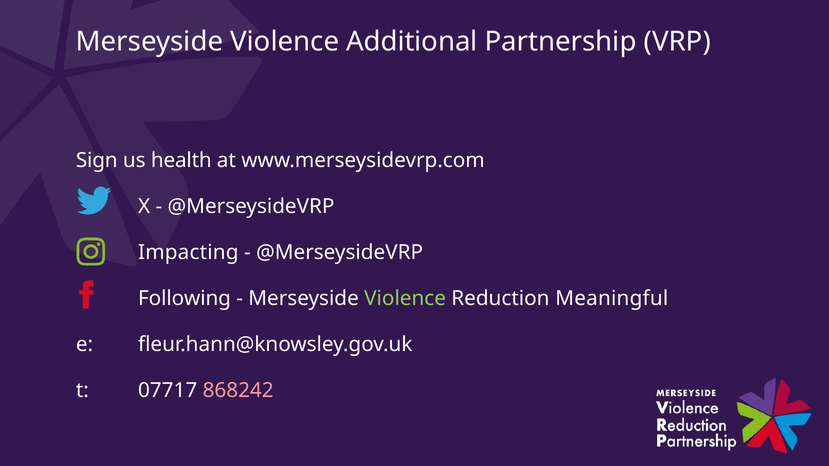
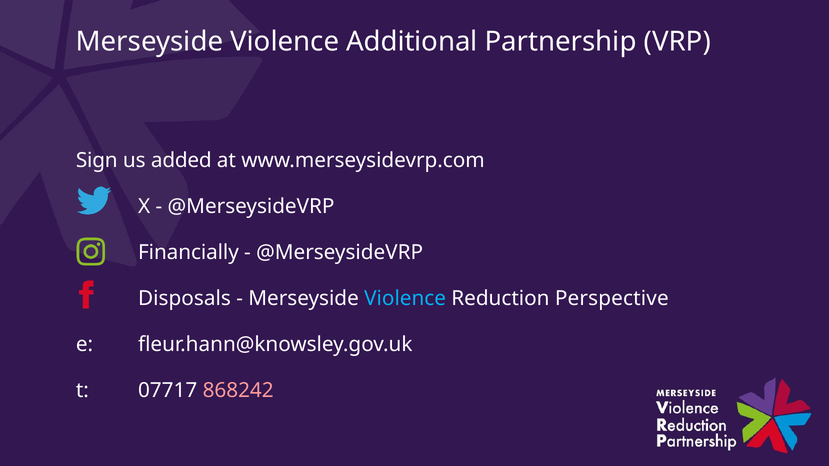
health: health -> added (181, 161)
Impacting: Impacting -> Financially (188, 253)
Following: Following -> Disposals (184, 299)
Violence colour: light green -> light blue (405, 299)
Meaningful: Meaningful -> Perspective (612, 299)
